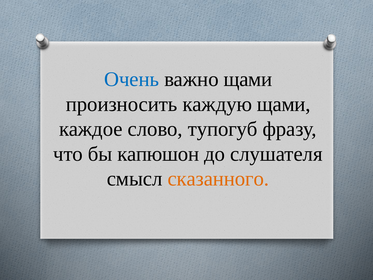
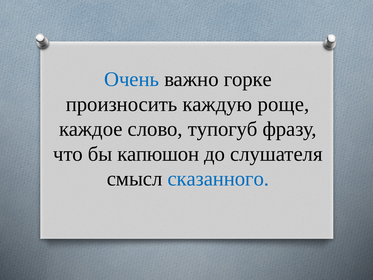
важно щами: щами -> горке (248, 79)
каждую щами: щами -> роще (283, 104)
сказанного colour: orange -> blue (218, 179)
